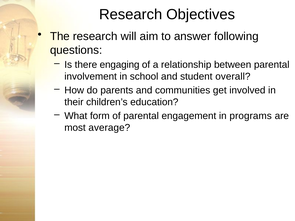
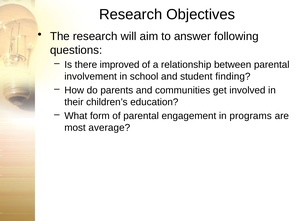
engaging: engaging -> improved (120, 65)
overall: overall -> finding (233, 77)
